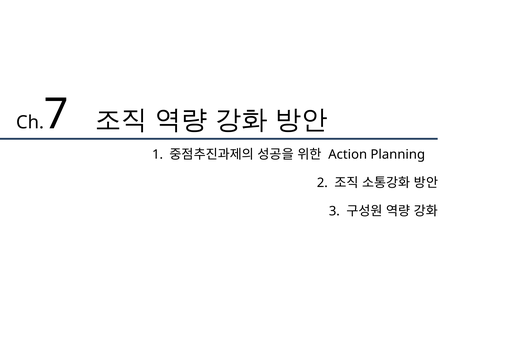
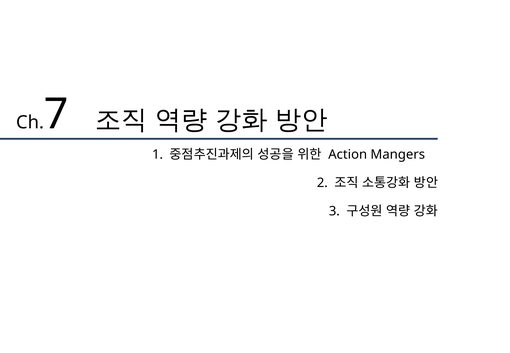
Planning: Planning -> Mangers (398, 155)
